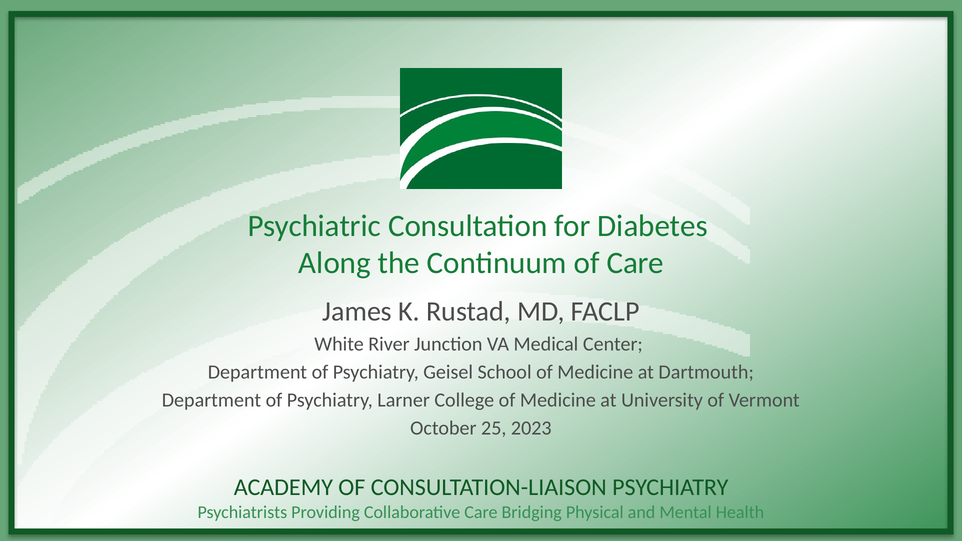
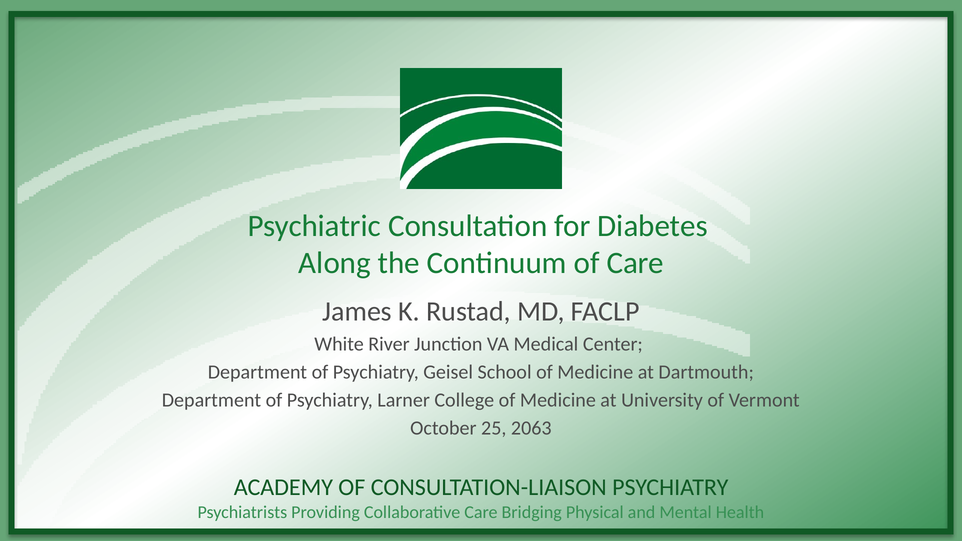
2023: 2023 -> 2063 (531, 428)
